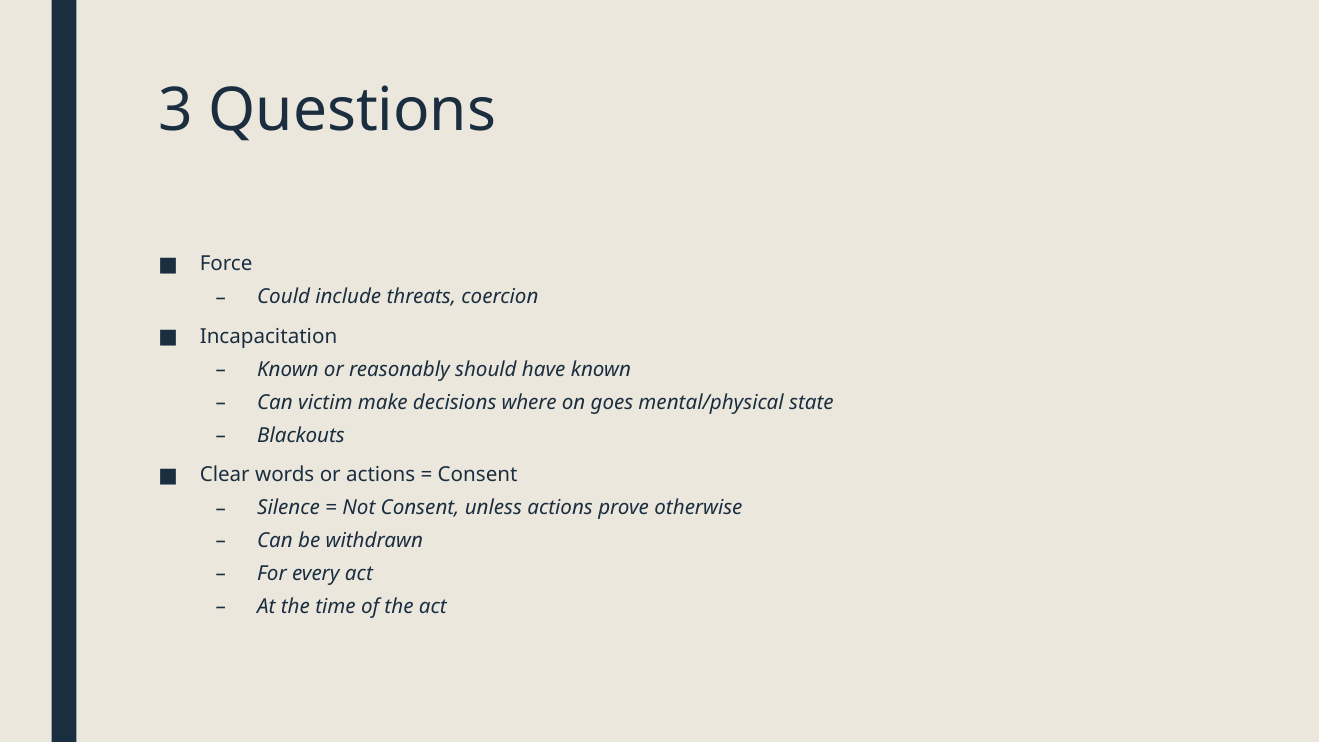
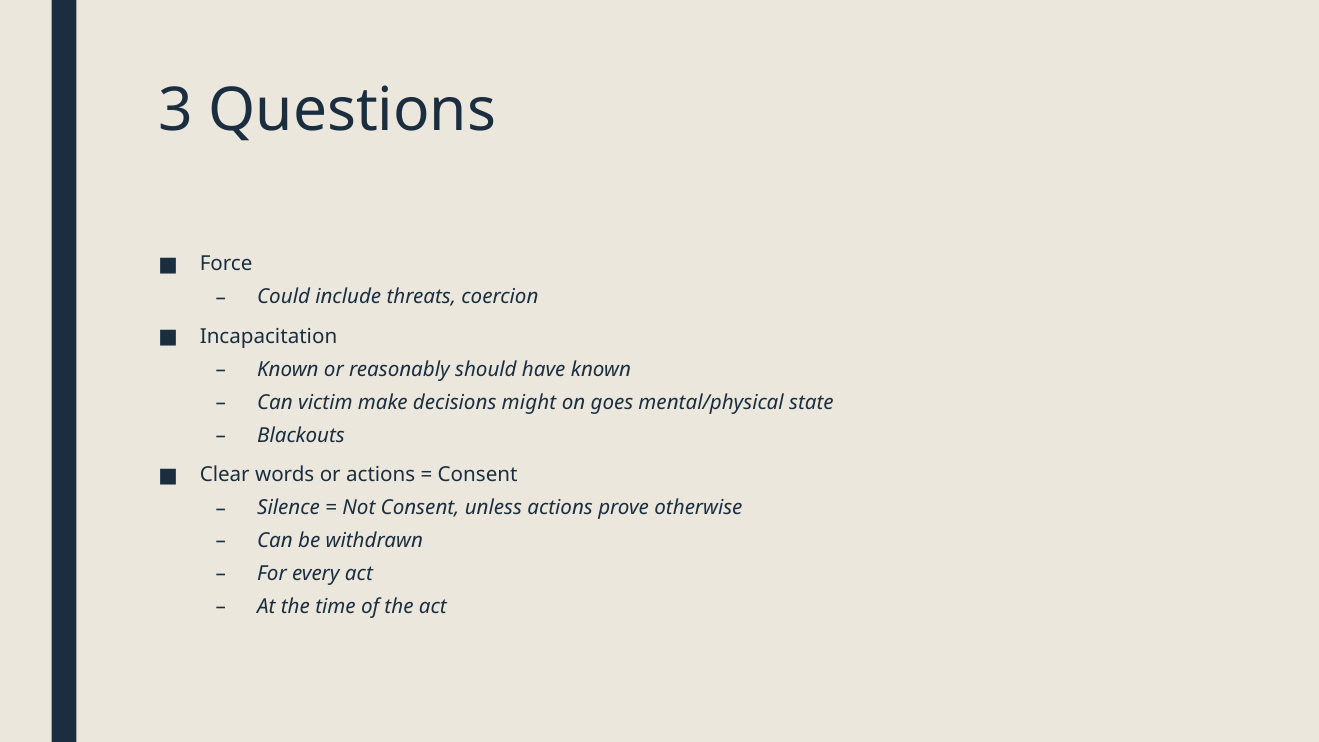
where: where -> might (529, 402)
